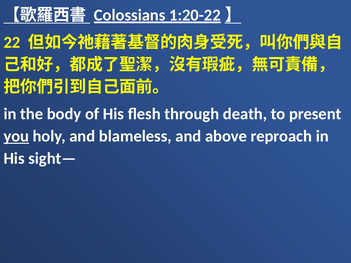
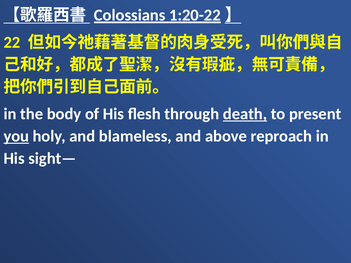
death underline: none -> present (245, 114)
